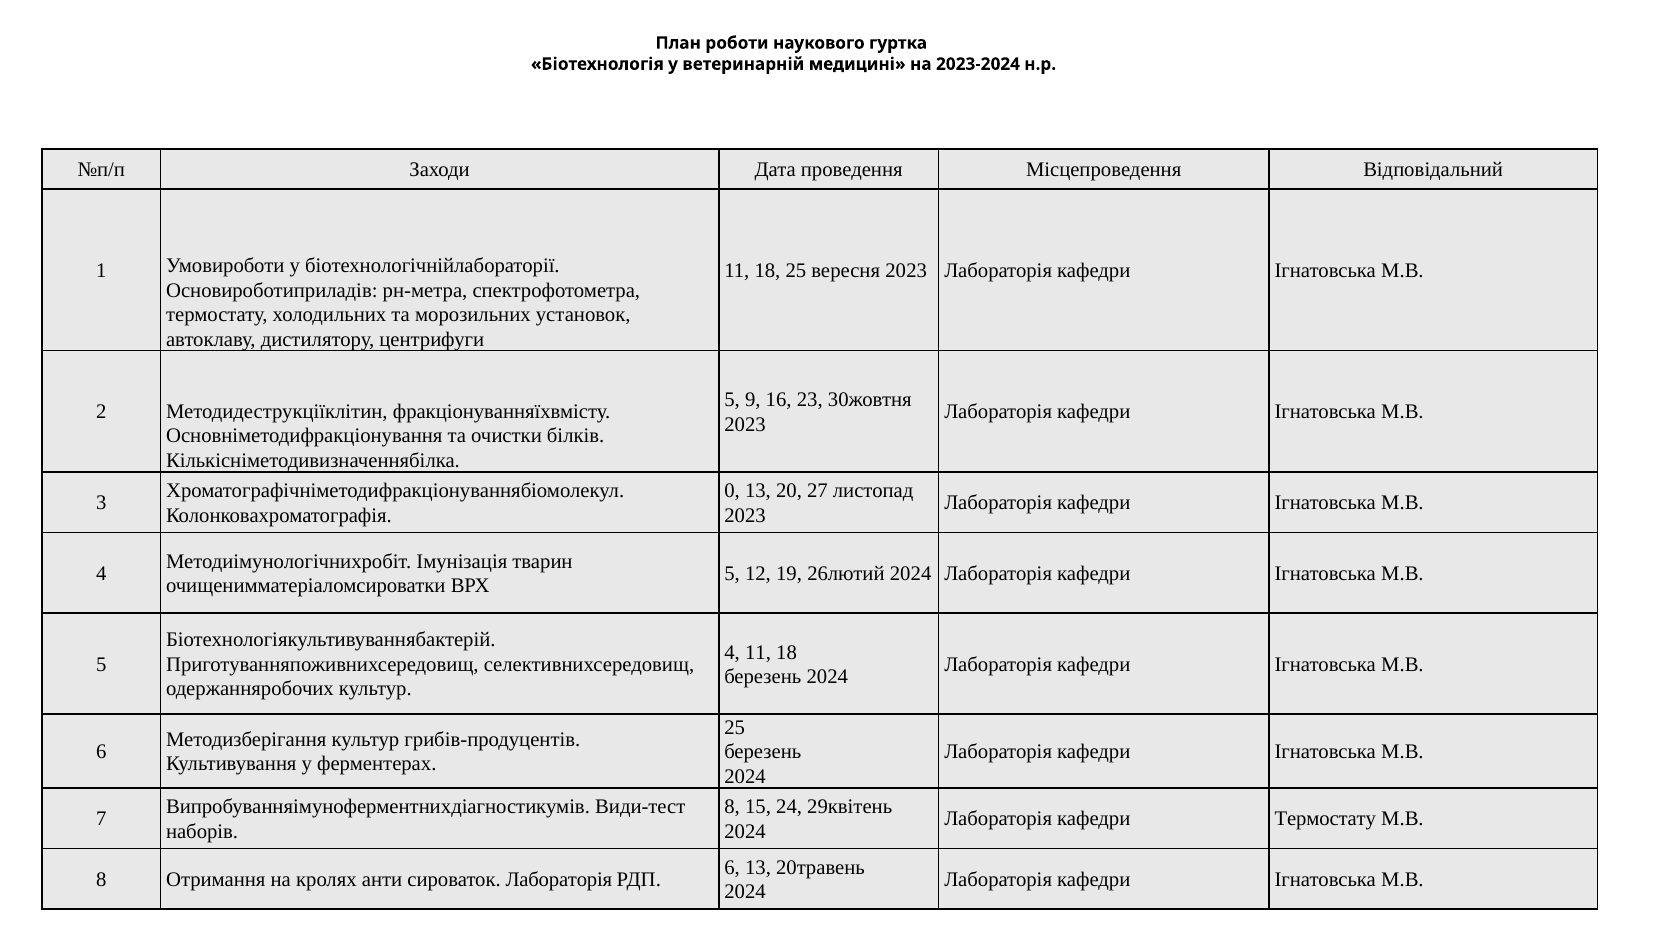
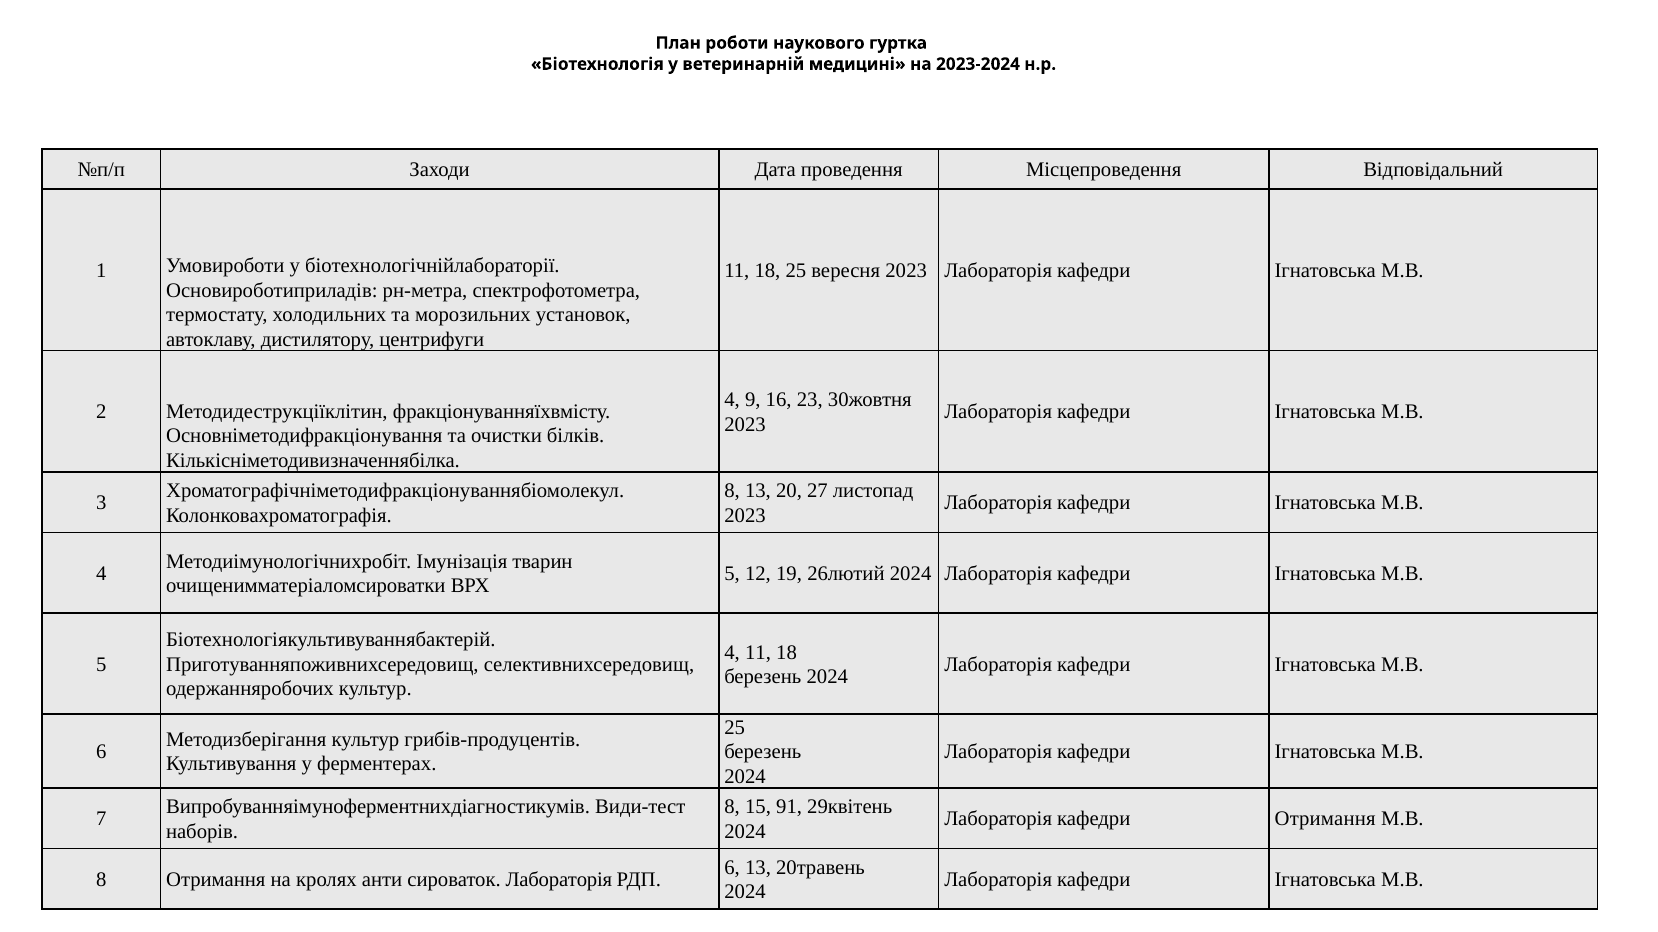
5: 5 -> 4 (732, 400)
0: 0 -> 8 (732, 491)
24: 24 -> 91 (789, 807)
кафедри Термостату: Термостату -> Отримання (1325, 819)
